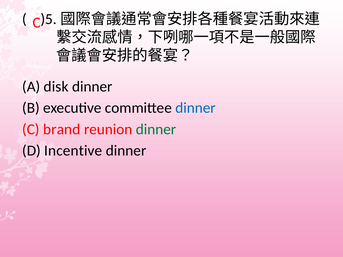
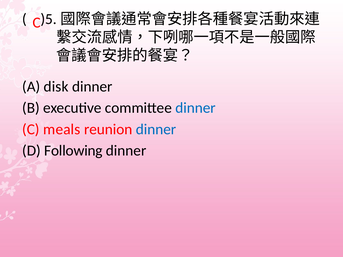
brand: brand -> meals (62, 129)
dinner colour: green -> blue (156, 129)
Incentive: Incentive -> Following (73, 151)
